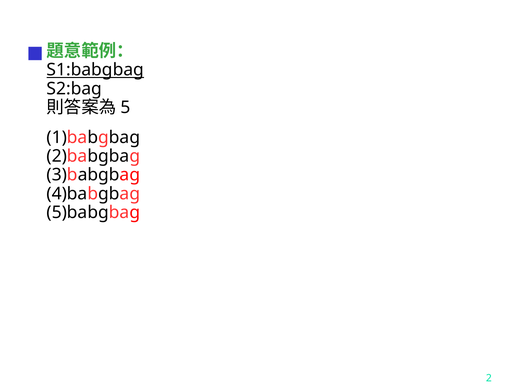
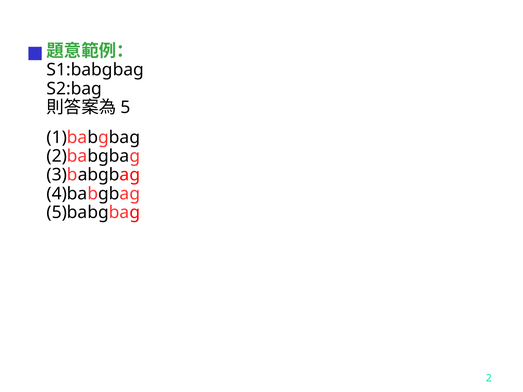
S1:babgbag underline: present -> none (95, 70)
